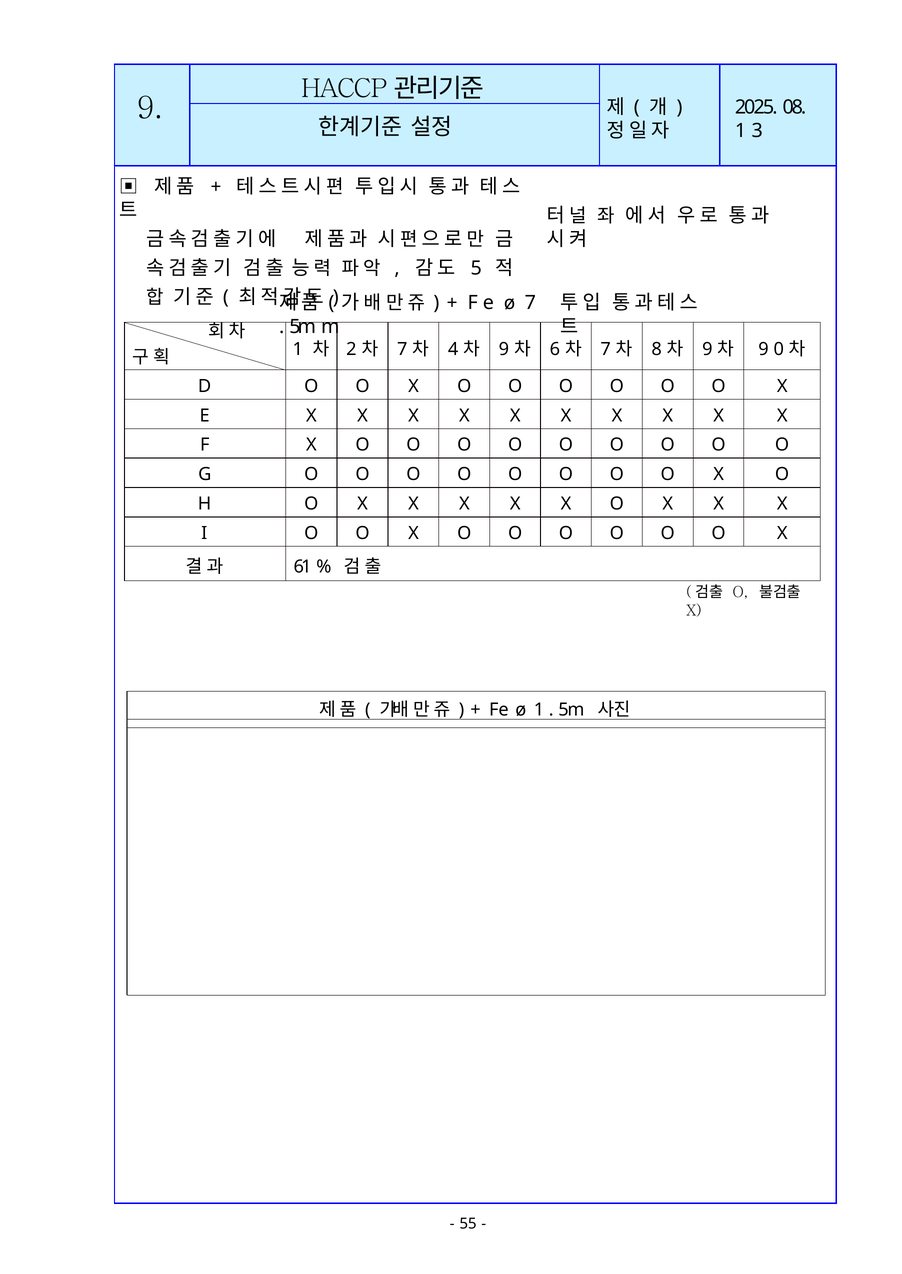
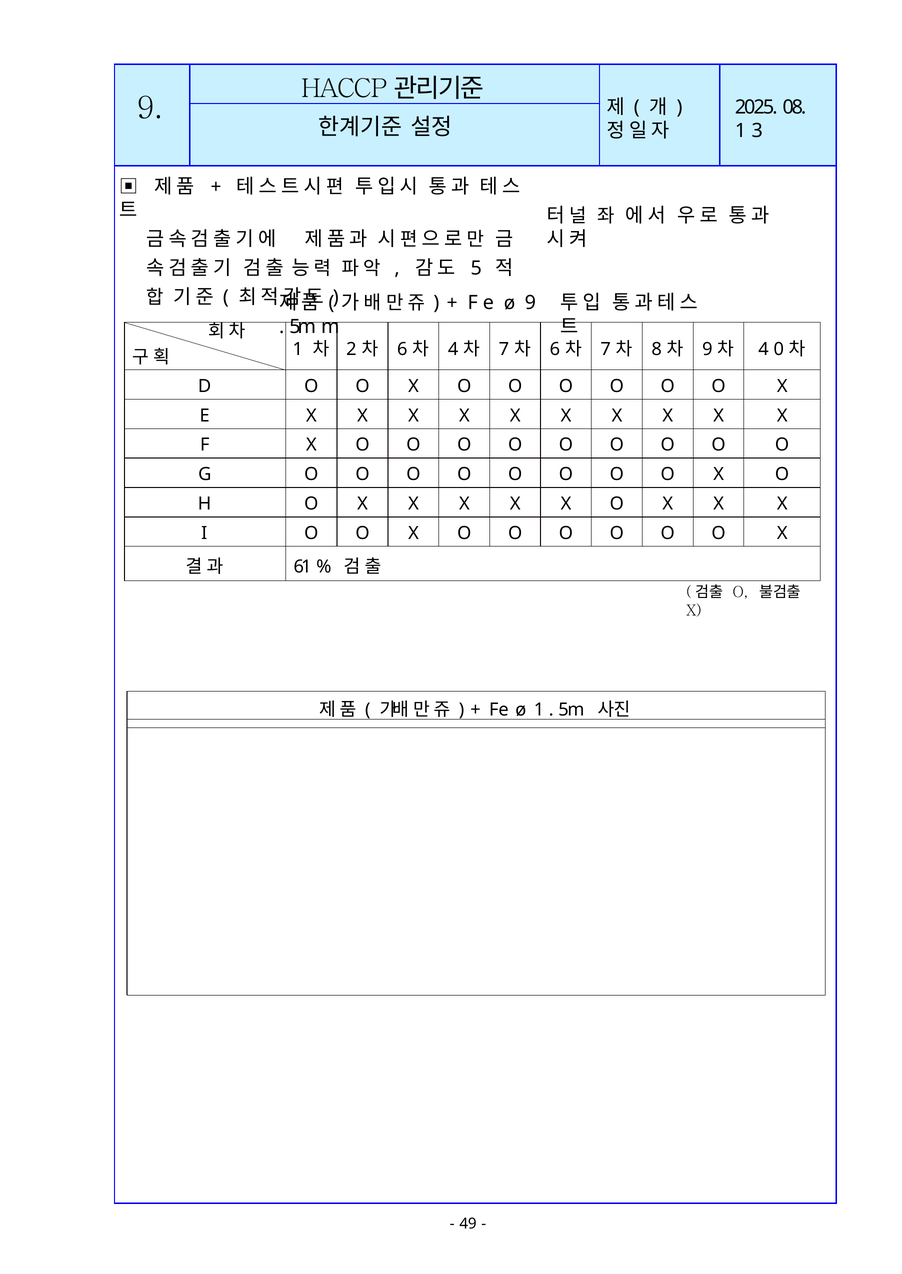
ø 7: 7 -> 9 (530, 303)
7: 7 -> 6 (402, 349)
9: 9 -> 7 (504, 349)
9: 9 -> 4 (764, 349)
55: 55 -> 49 (468, 1225)
